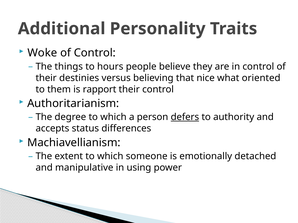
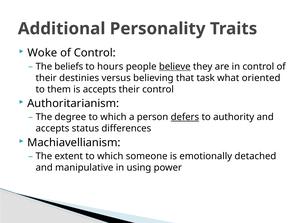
things: things -> beliefs (69, 67)
believe underline: none -> present (175, 67)
nice: nice -> task (206, 78)
is rapport: rapport -> accepts (100, 89)
